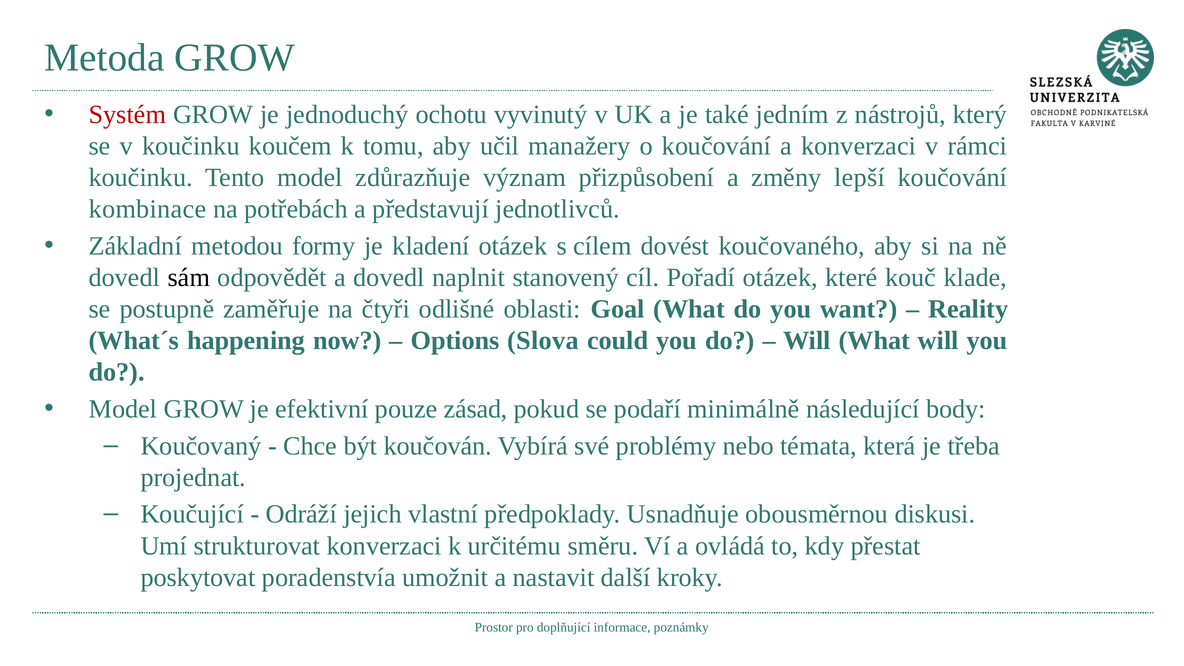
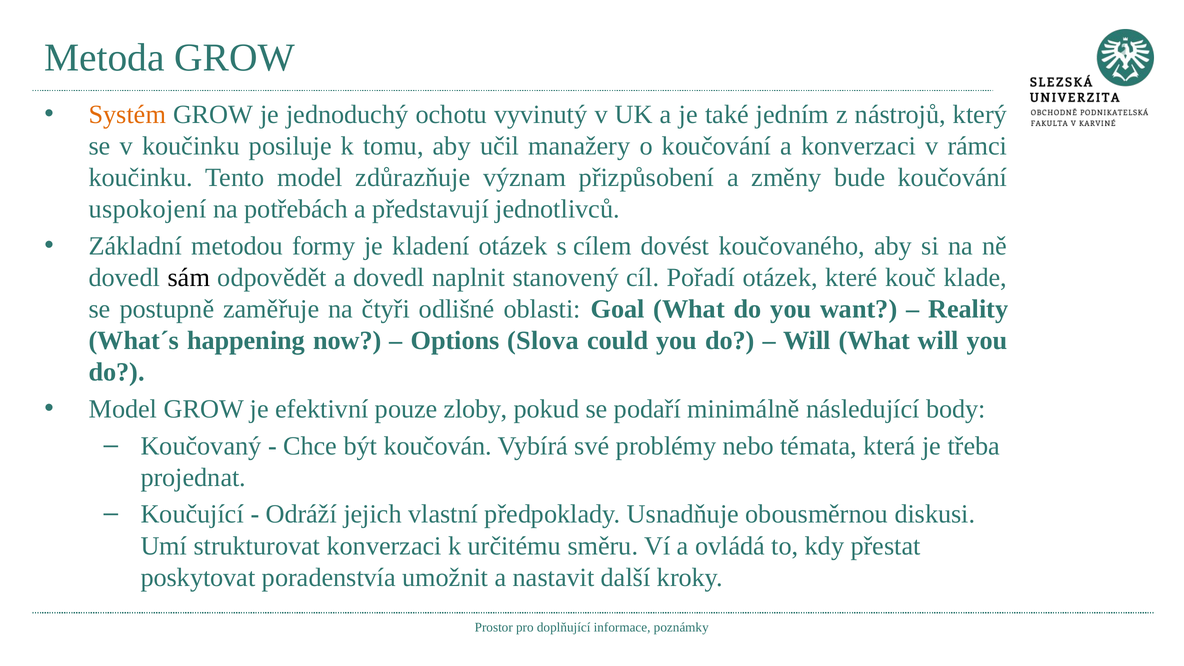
Systém colour: red -> orange (127, 115)
koučem: koučem -> posiluje (290, 146)
lepší: lepší -> bude (860, 178)
kombinace: kombinace -> uspokojení (148, 209)
zásad: zásad -> zloby (476, 409)
